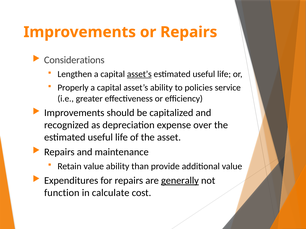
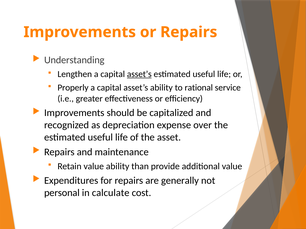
Considerations: Considerations -> Understanding (74, 60)
policies: policies -> rational (199, 88)
generally underline: present -> none (180, 181)
function: function -> personal (62, 193)
